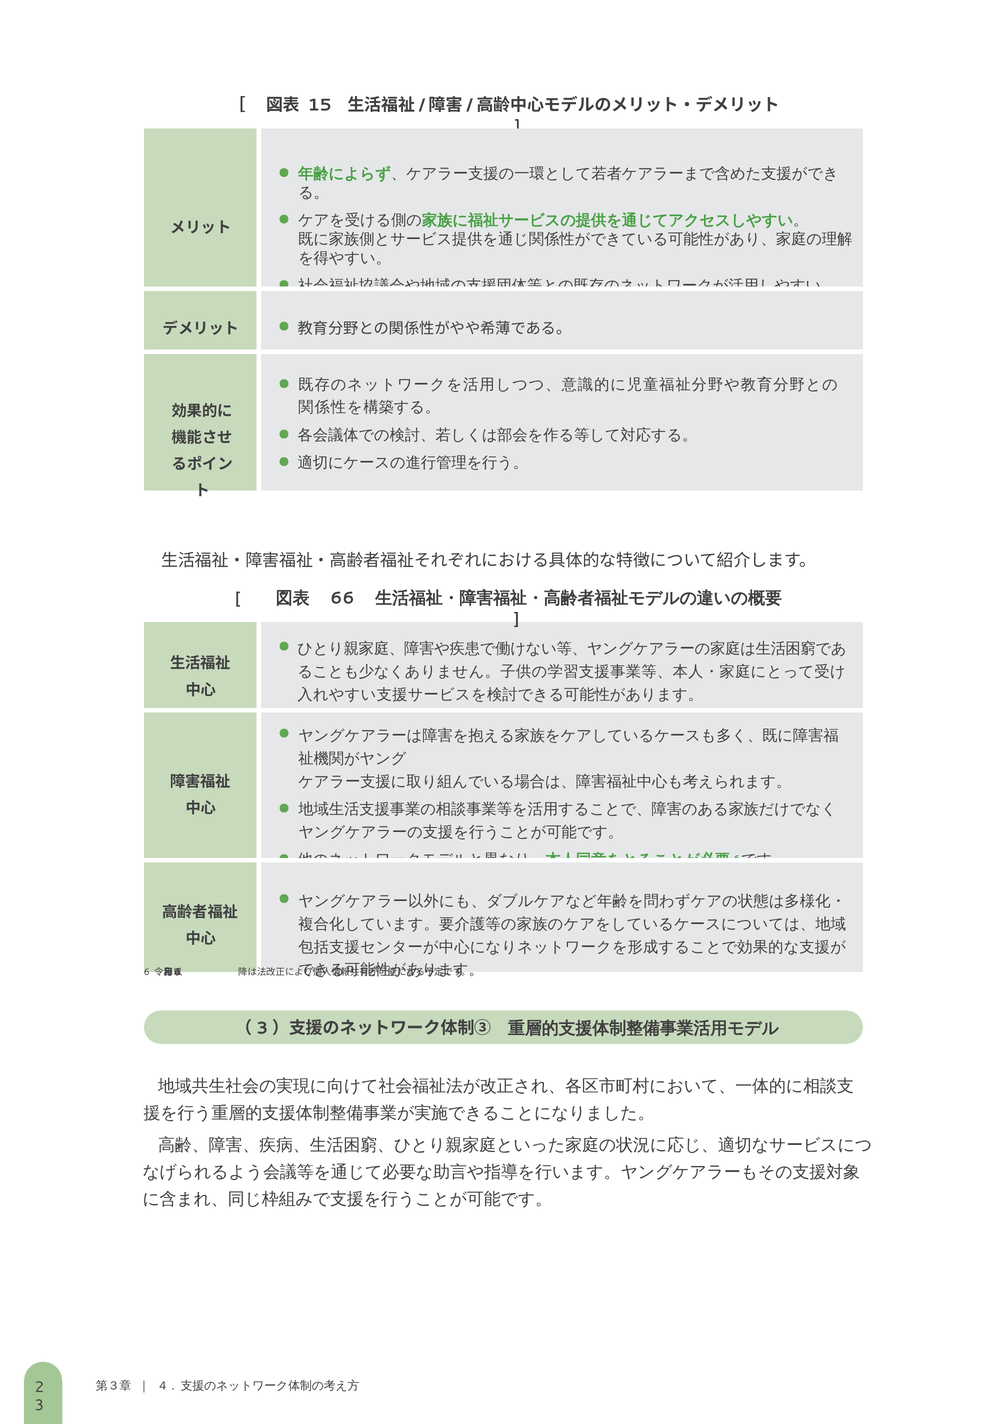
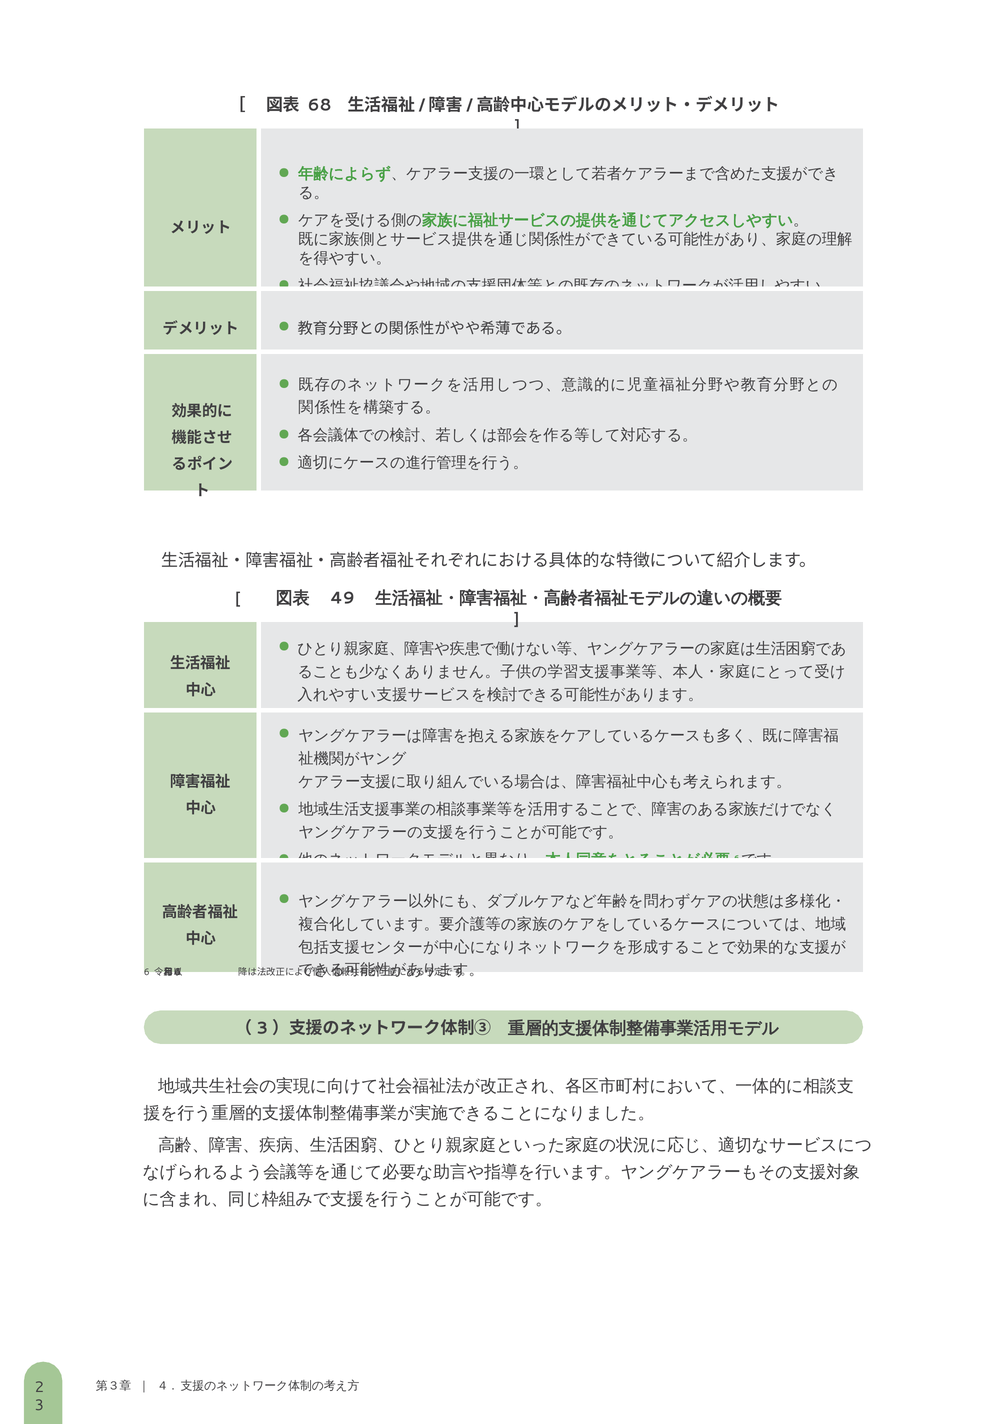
15: 15 -> 68 (320, 105)
66: 66 -> 49 (342, 598)
